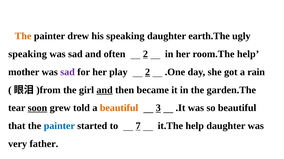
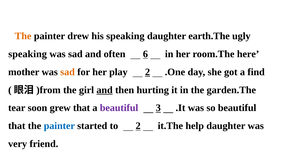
often 2: 2 -> 6 (145, 54)
room.The help: help -> here (248, 54)
sad colour: purple -> orange (68, 72)
rain: rain -> find (256, 72)
became: became -> hurting (153, 90)
soon underline: present -> none (37, 108)
grew told: told -> that (82, 108)
beautiful colour: orange -> purple (119, 108)
to 7: 7 -> 2 (138, 126)
father: father -> friend (44, 144)
